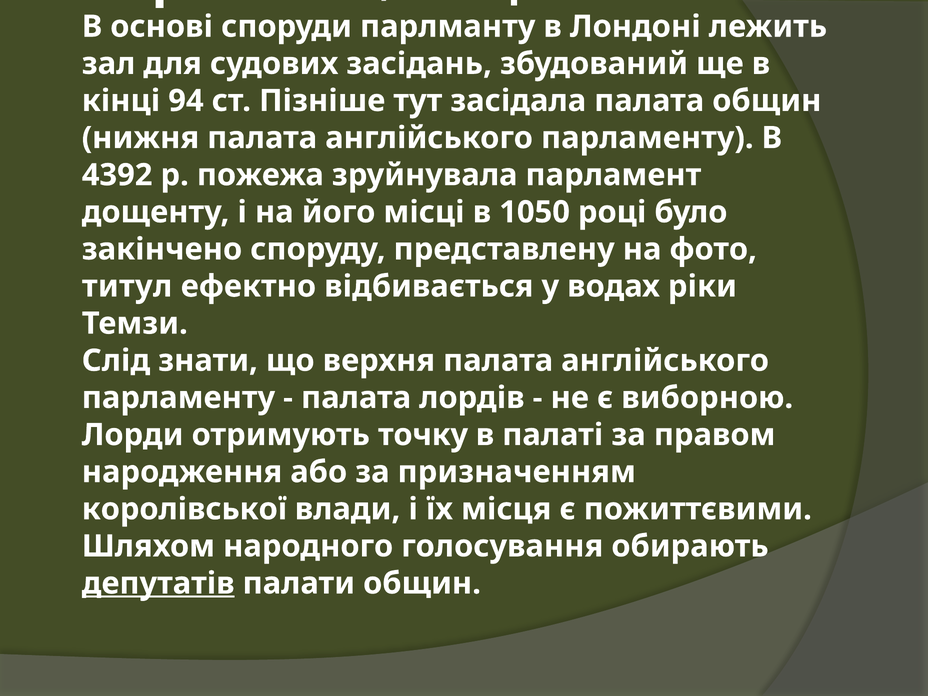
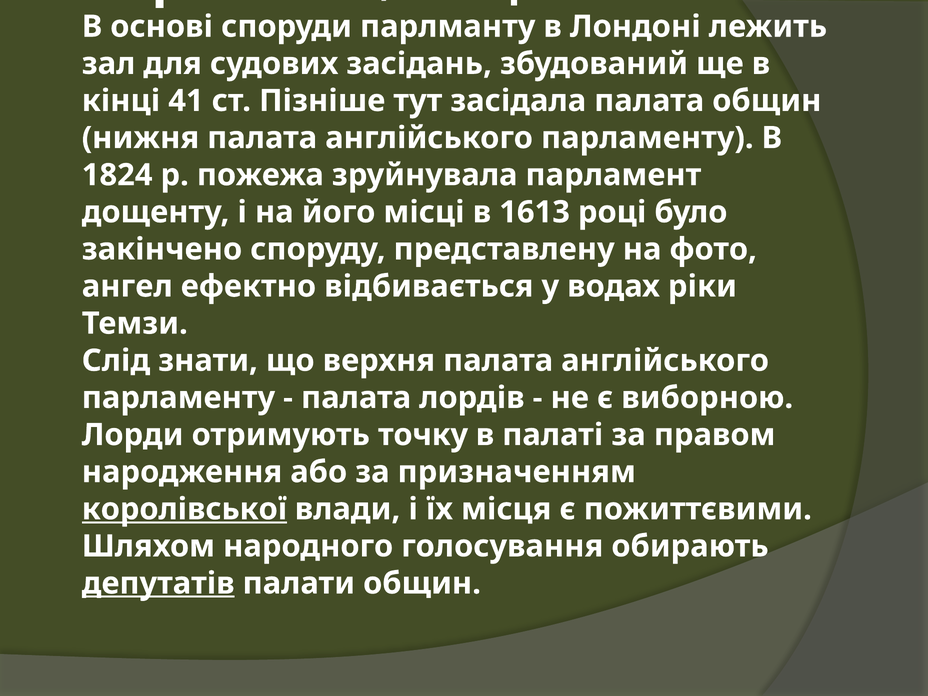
94: 94 -> 41 (186, 101)
4392: 4392 -> 1824 (117, 175)
1050: 1050 -> 1613 (535, 212)
титул: титул -> ангел (127, 286)
королівської underline: none -> present (184, 509)
